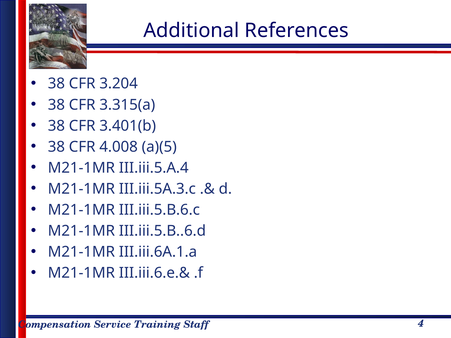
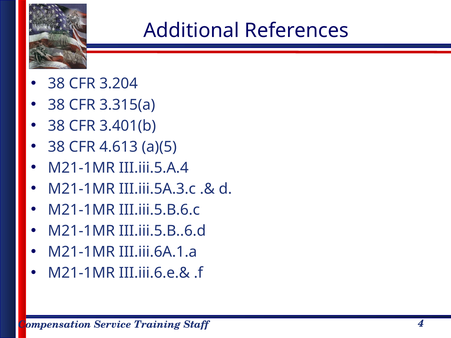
4.008: 4.008 -> 4.613 (119, 147)
